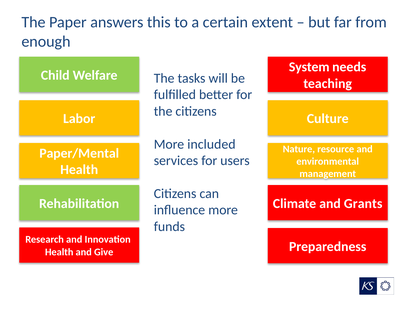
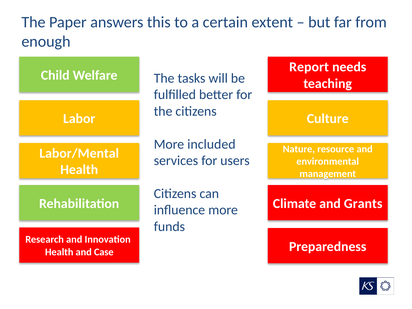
System: System -> Report (309, 67)
Paper/Mental: Paper/Mental -> Labor/Mental (79, 153)
Give: Give -> Case (104, 252)
